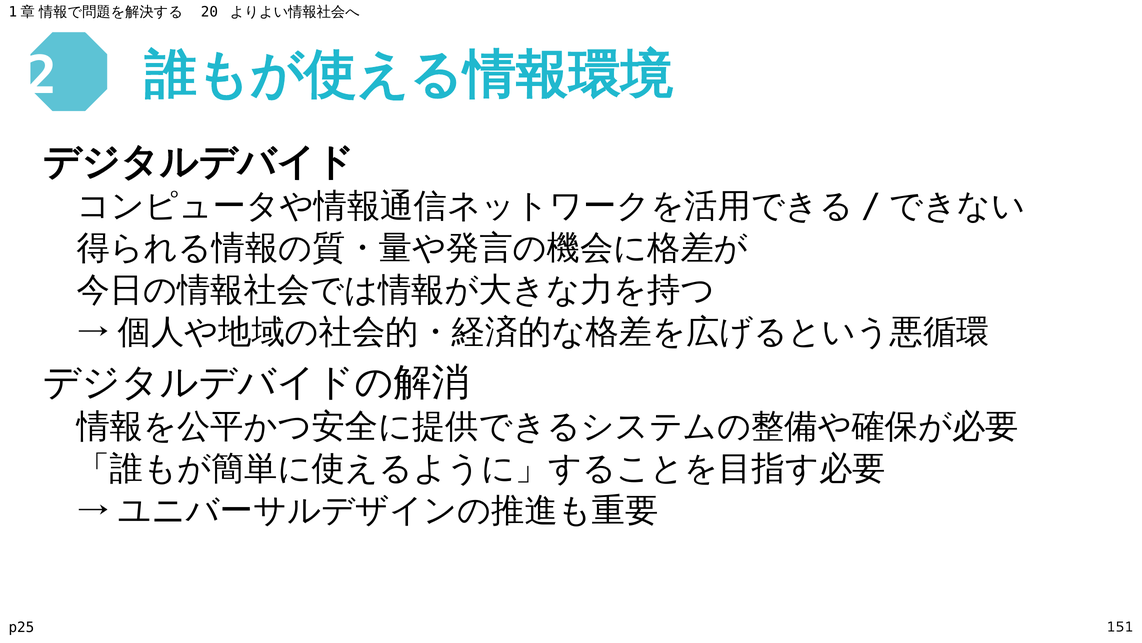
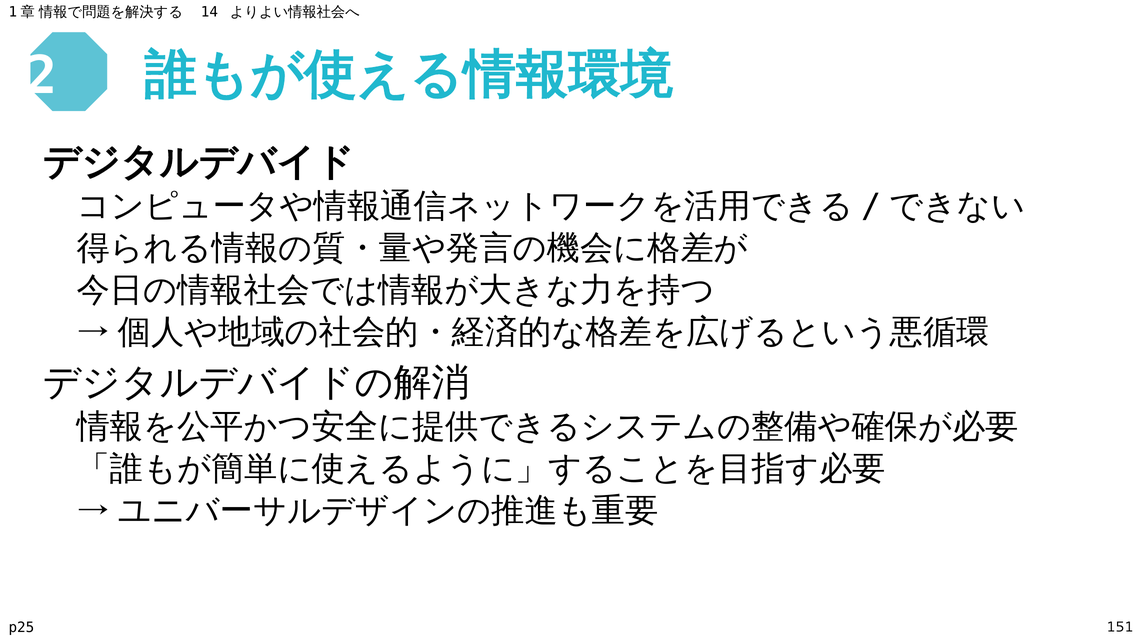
20: 20 -> 14 (209, 12)
